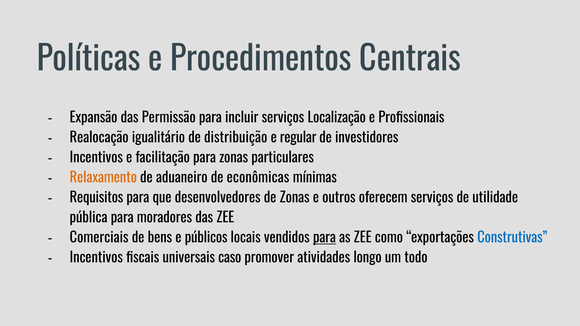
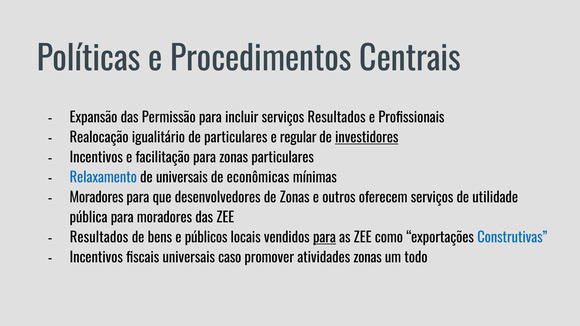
serviços Localização: Localização -> Resultados (337, 118)
de distribuição: distribuição -> particulares (236, 138)
investidores underline: none -> present (367, 138)
Relaxamento colour: orange -> blue (103, 178)
de aduaneiro: aduaneiro -> universais (182, 178)
Requisitos: Requisitos -> Moradores (96, 198)
Comerciais: Comerciais -> Resultados (99, 238)
atividades longo: longo -> zonas (368, 258)
